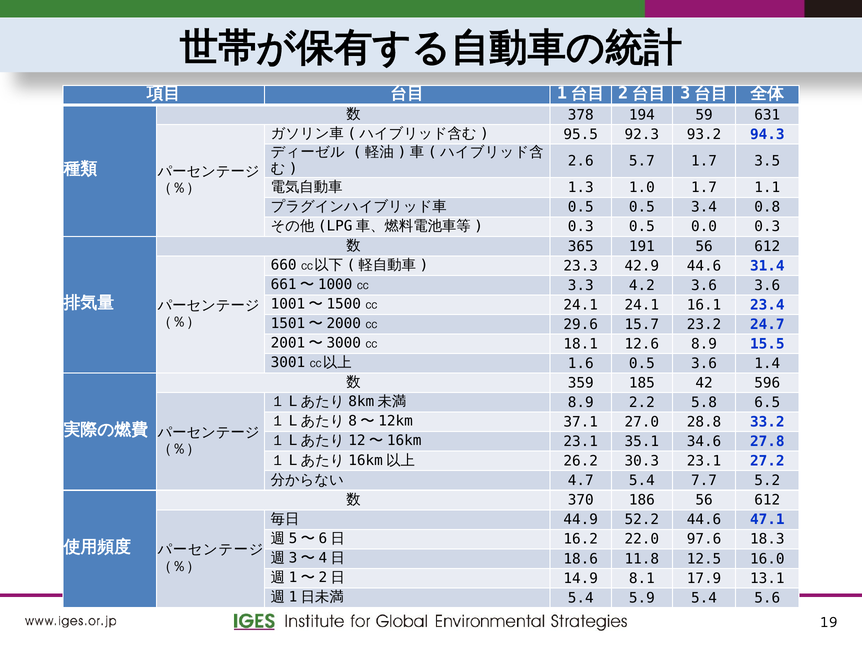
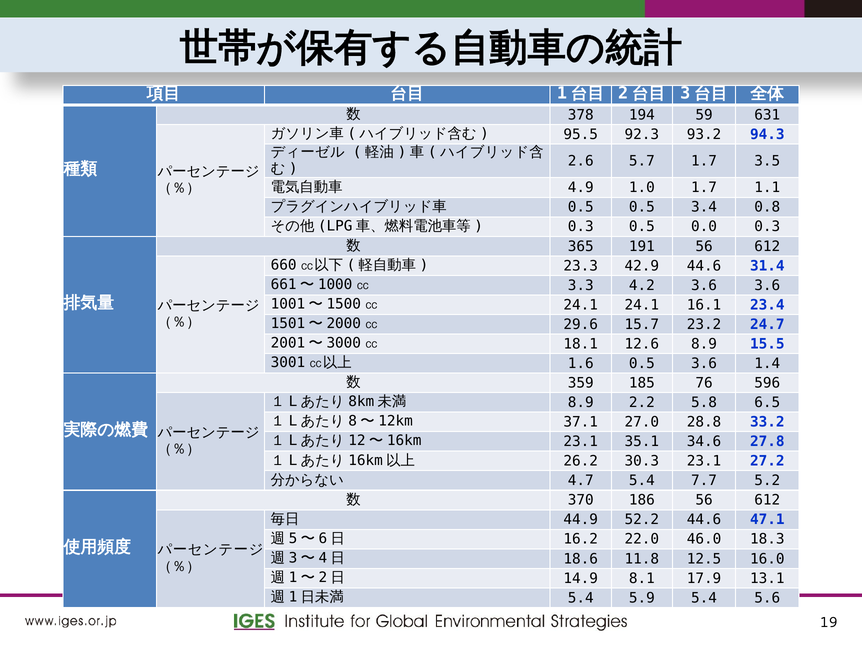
1.3: 1.3 -> 4.9 (581, 188)
42: 42 -> 76 (704, 383)
97.6: 97.6 -> 46.0 (704, 540)
